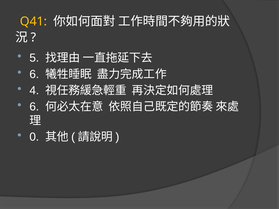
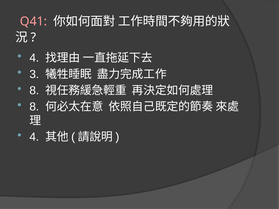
Q41 colour: yellow -> pink (34, 21)
5: 5 -> 4 (34, 58)
6: 6 -> 3 (34, 74)
4: 4 -> 8 (34, 91)
6: 6 -> 8 (34, 107)
0: 0 -> 4 (34, 137)
